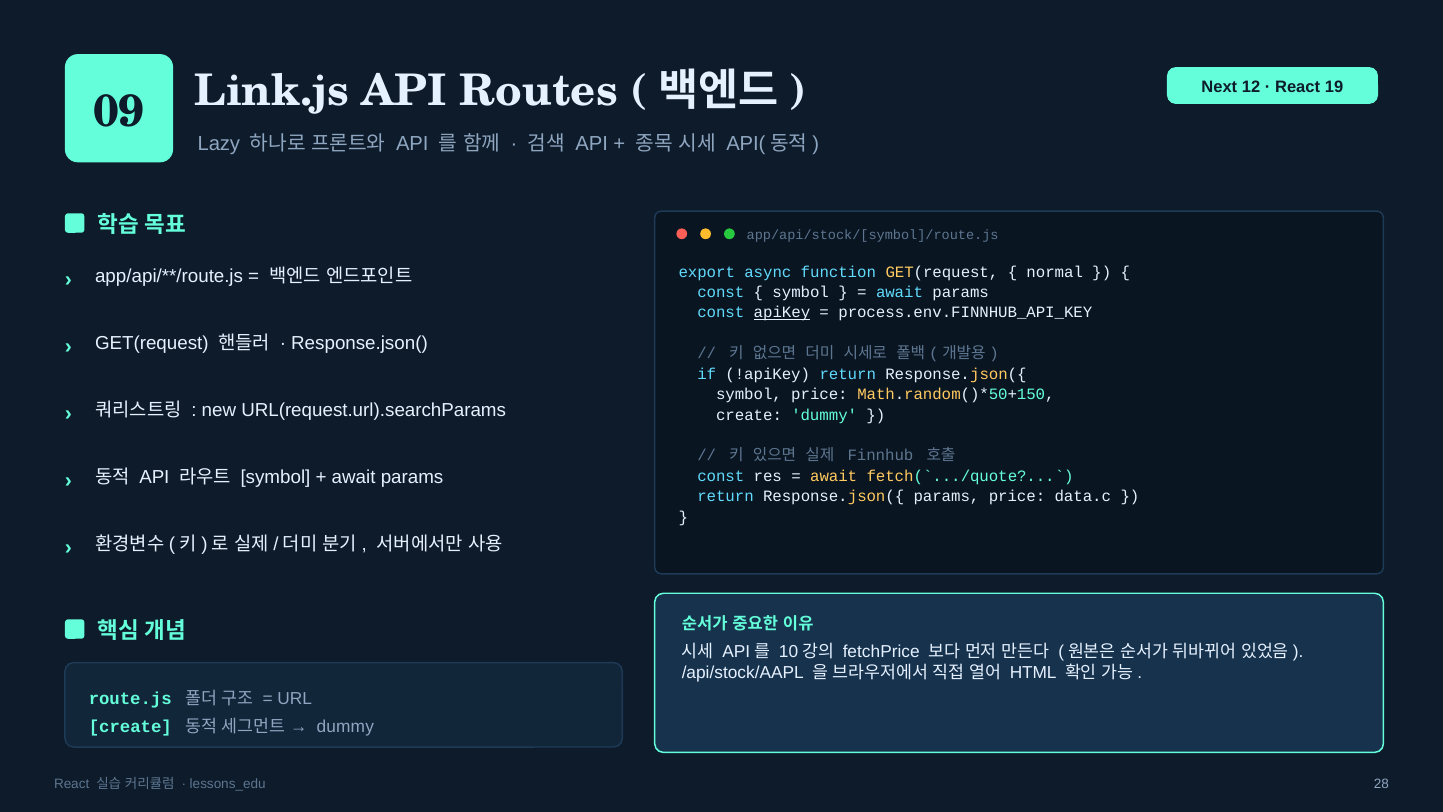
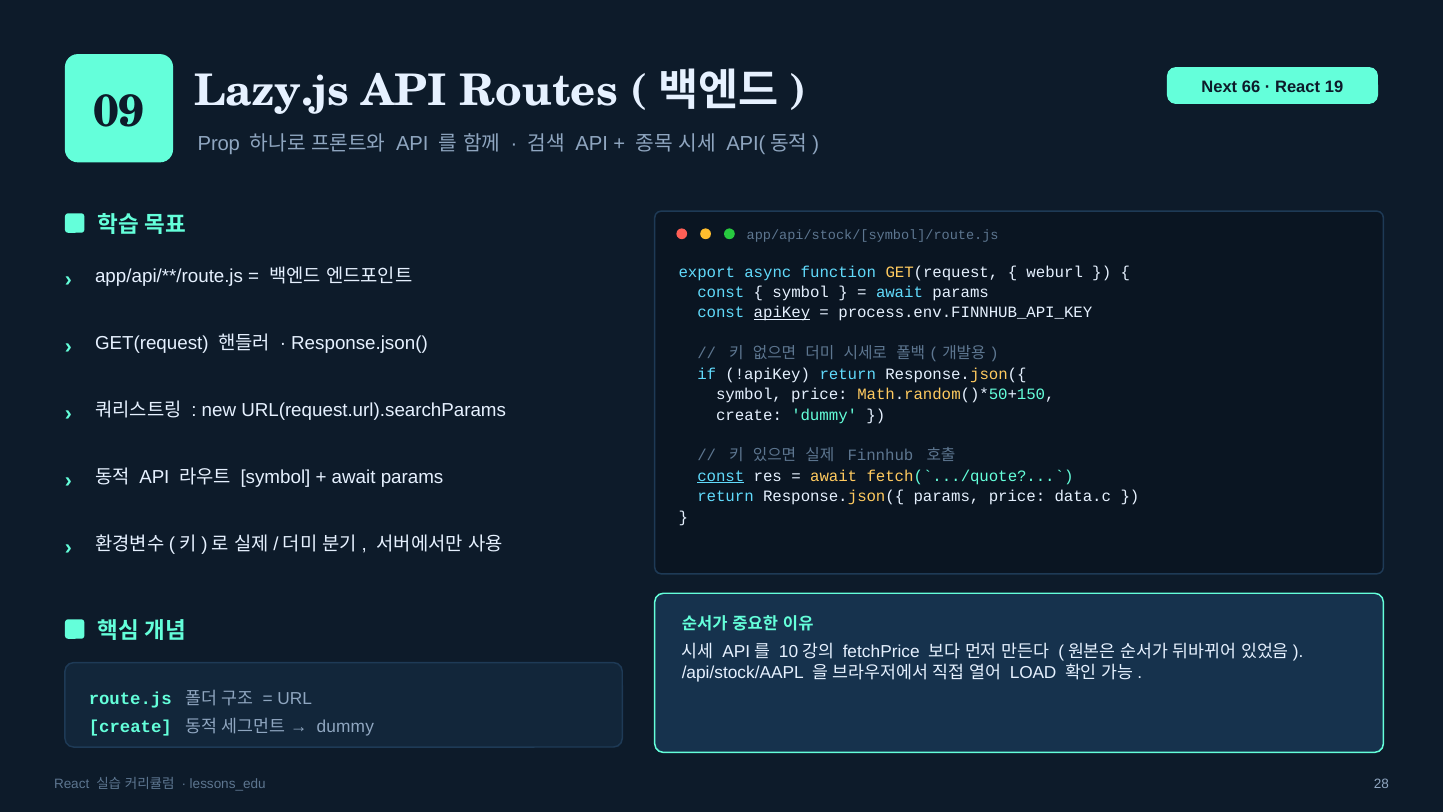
12: 12 -> 66 (1251, 87)
Link.js: Link.js -> Lazy.js (272, 91)
Lazy: Lazy -> Prop (219, 144)
normal: normal -> weburl (1055, 272)
const underline: none -> present (721, 476)
HTML: HTML -> LOAD (1033, 673)
